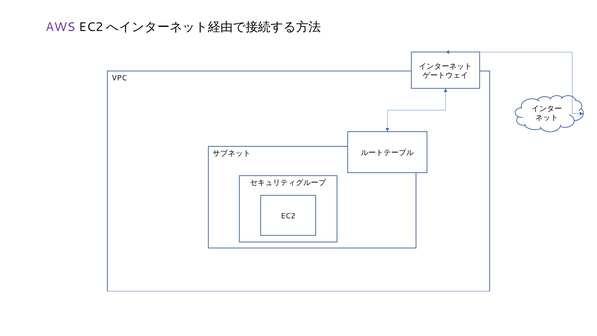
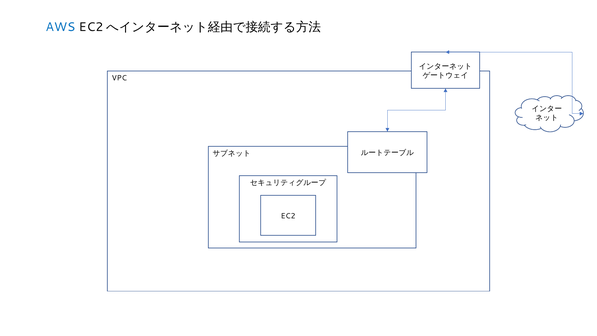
AWS colour: purple -> blue (60, 27)
